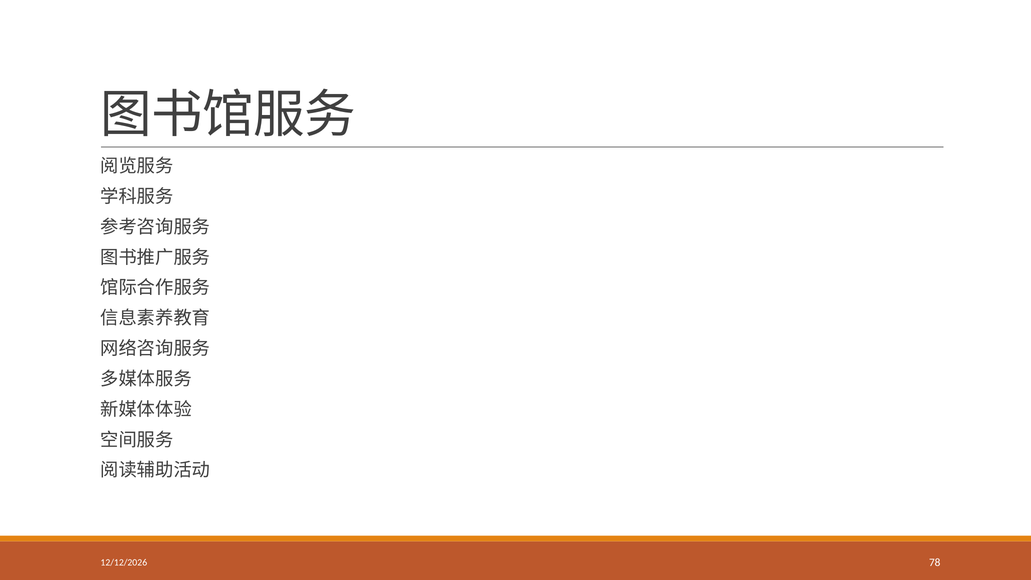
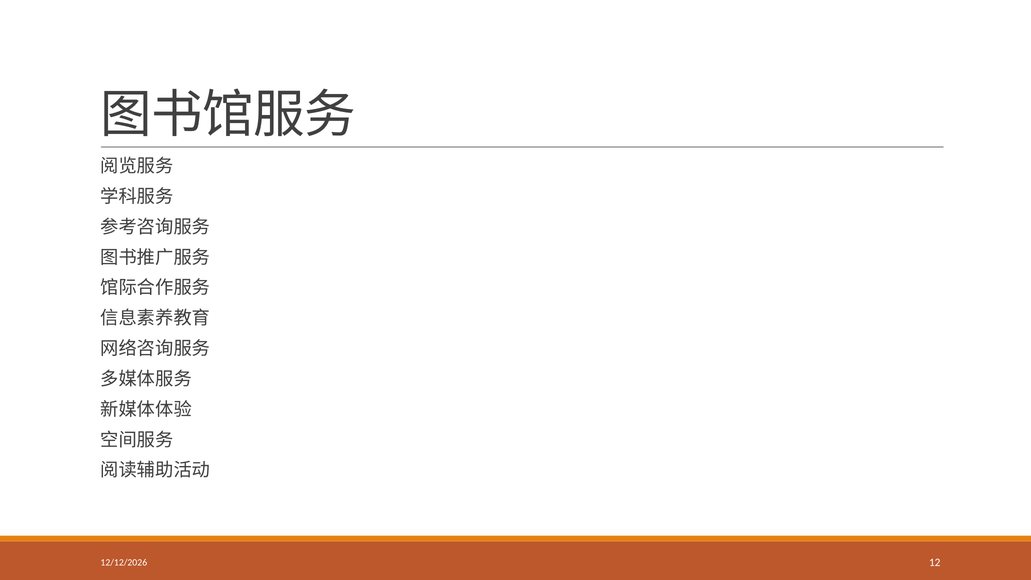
78: 78 -> 12 (935, 562)
